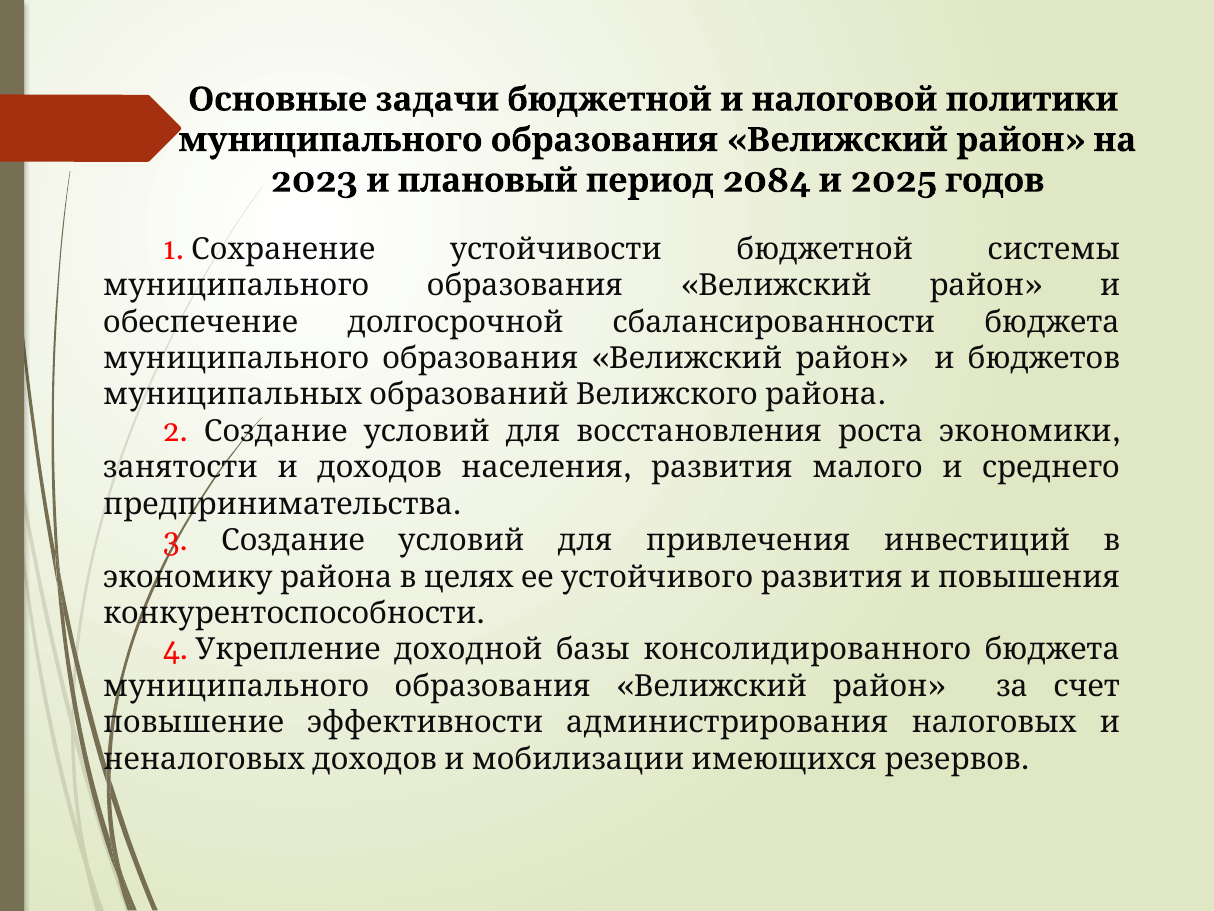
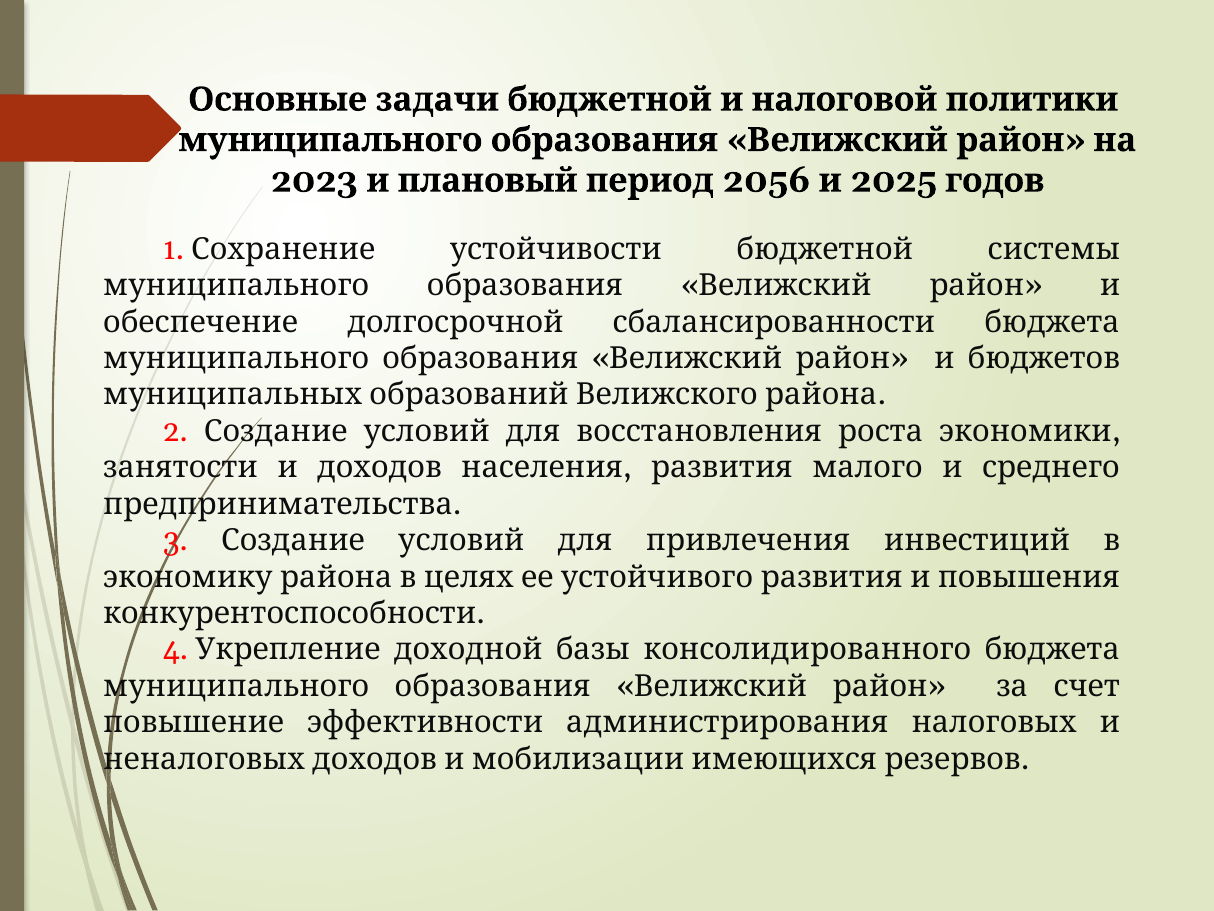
2084: 2084 -> 2056 (766, 180)
